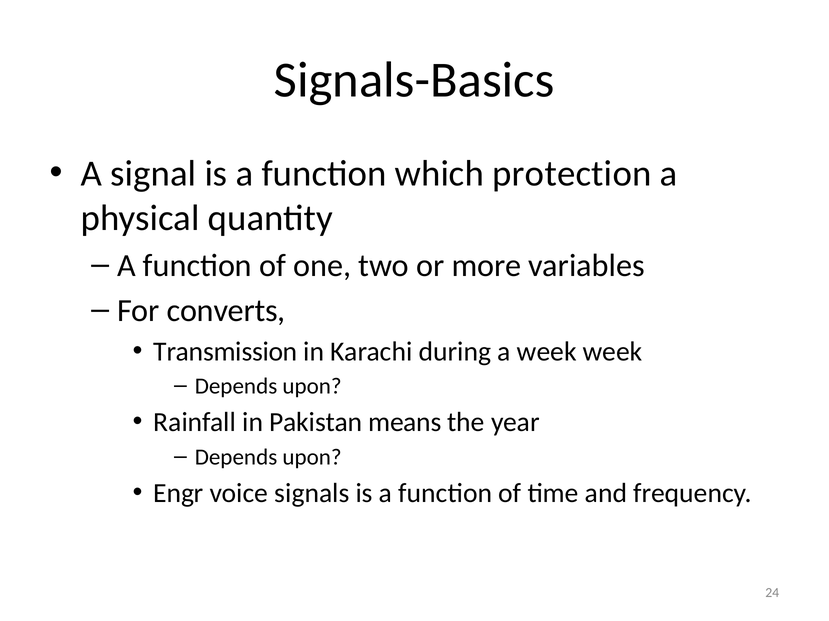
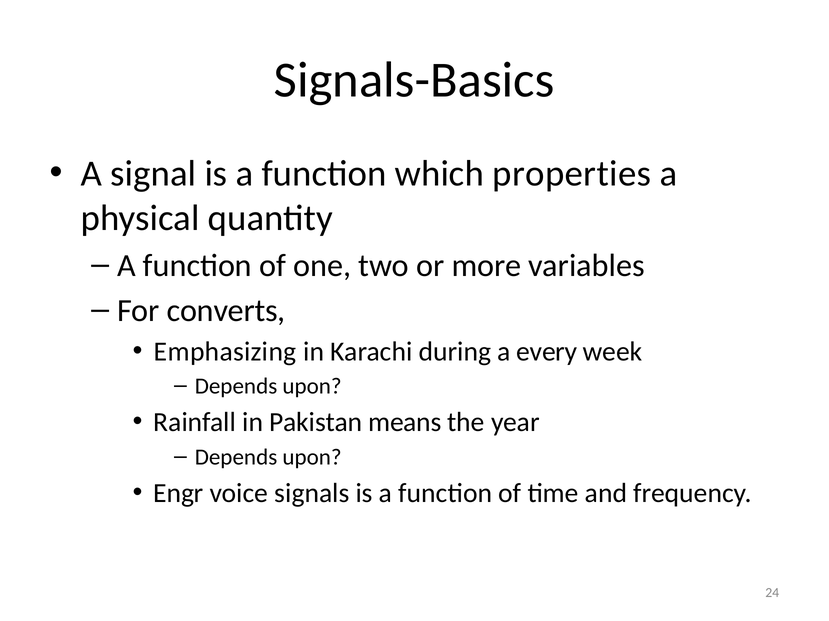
protection: protection -> properties (572, 174)
Transmission: Transmission -> Emphasizing (225, 352)
a week: week -> every (547, 352)
